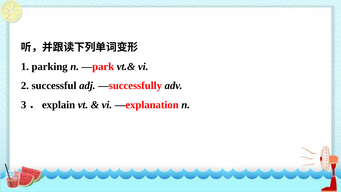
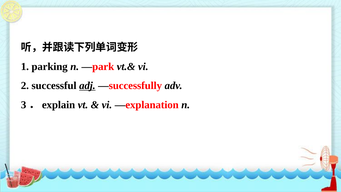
adj underline: none -> present (87, 86)
